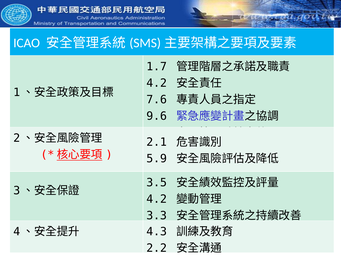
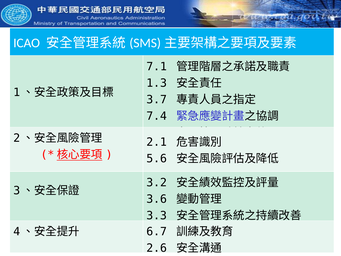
1.7: 1.7 -> 7.1 (157, 66)
4.2: 4.2 -> 1.3 (157, 83)
7.6: 7.6 -> 3.7 (157, 99)
9.6: 9.6 -> 7.4 (157, 116)
5.9: 5.9 -> 5.6 (157, 159)
3.5: 3.5 -> 3.2 (157, 182)
4.2: 4.2 -> 3.6 (157, 199)
4.3: 4.3 -> 6.7 (157, 232)
2.2: 2.2 -> 2.6 (157, 248)
